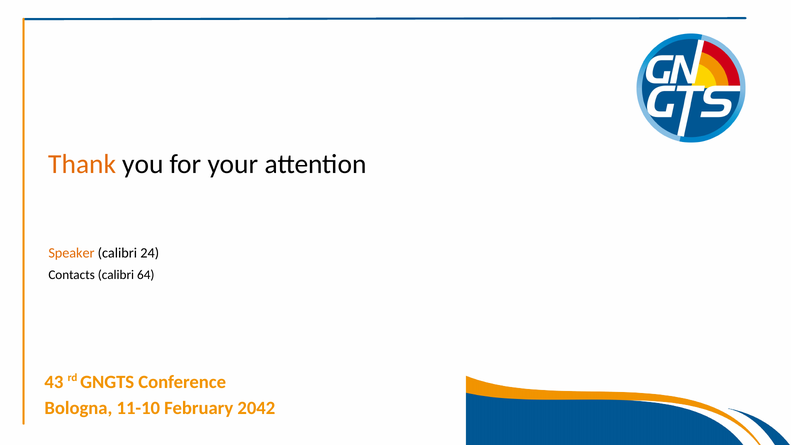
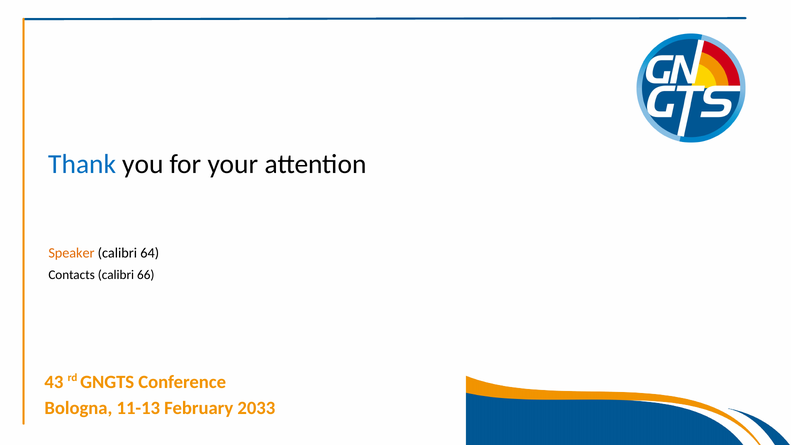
Thank colour: orange -> blue (82, 164)
24: 24 -> 64 (150, 253)
64: 64 -> 66 (146, 275)
11-10: 11-10 -> 11-13 (138, 408)
2042: 2042 -> 2033 (256, 408)
